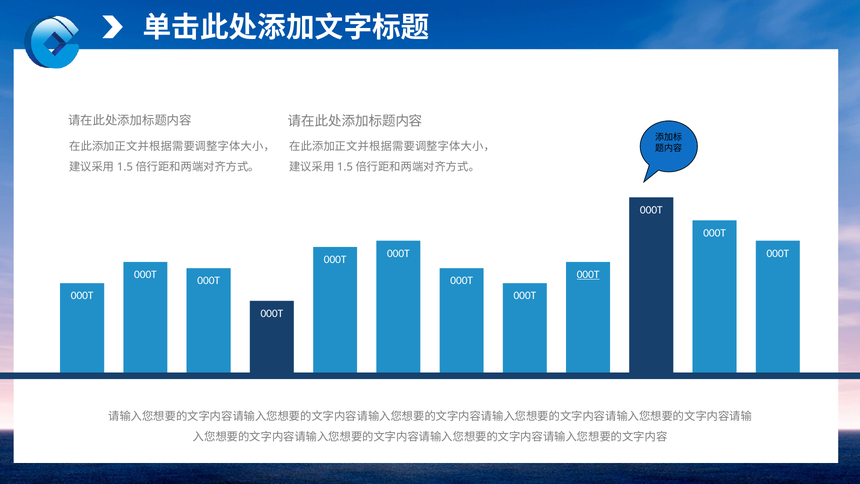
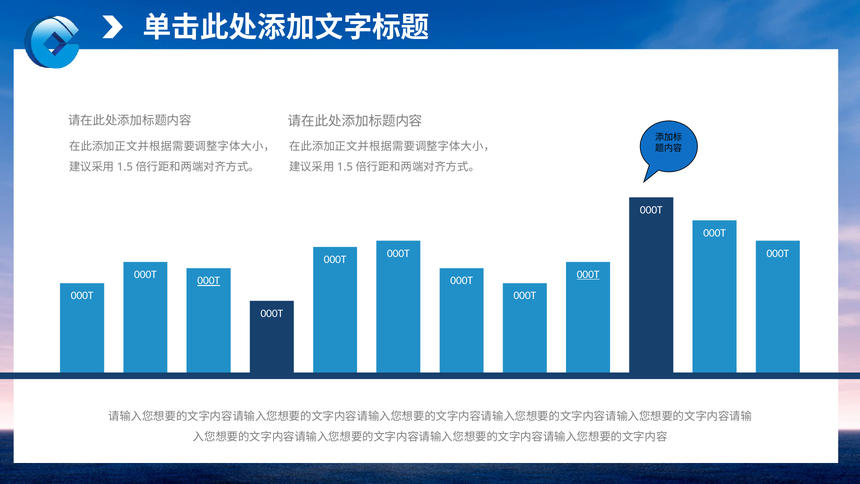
000T underline: none -> present (209, 281)
